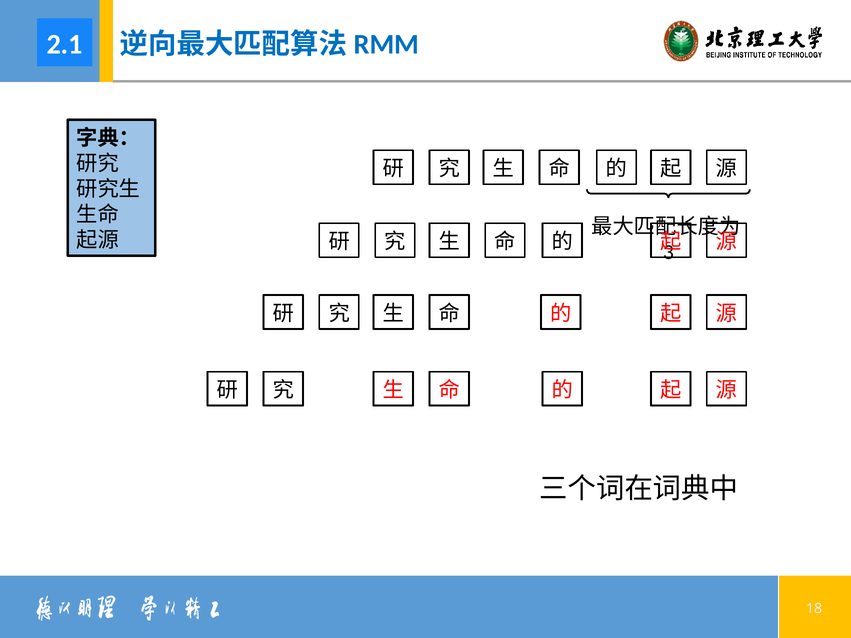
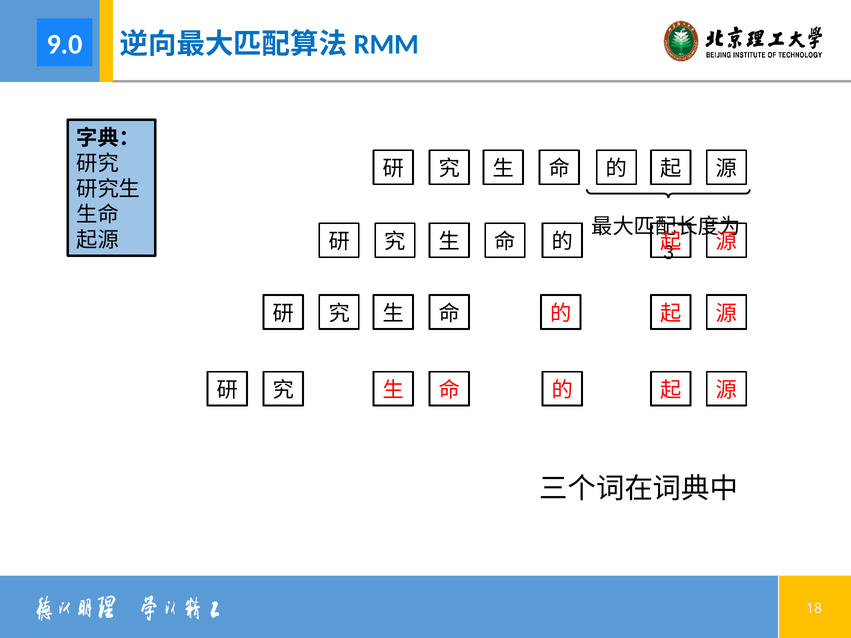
2.1: 2.1 -> 9.0 (65, 44)
